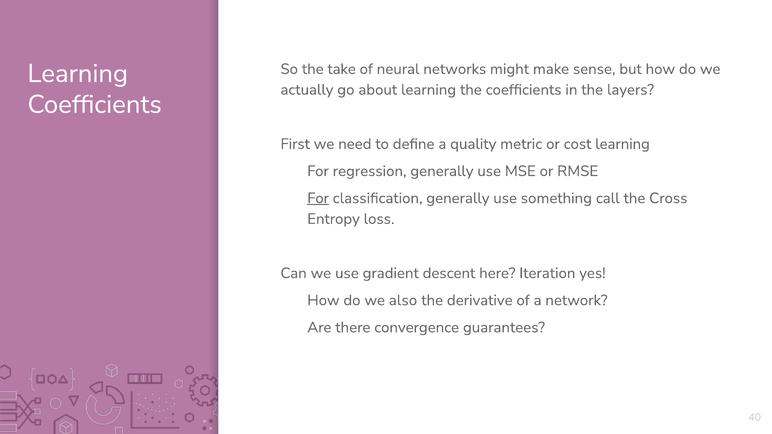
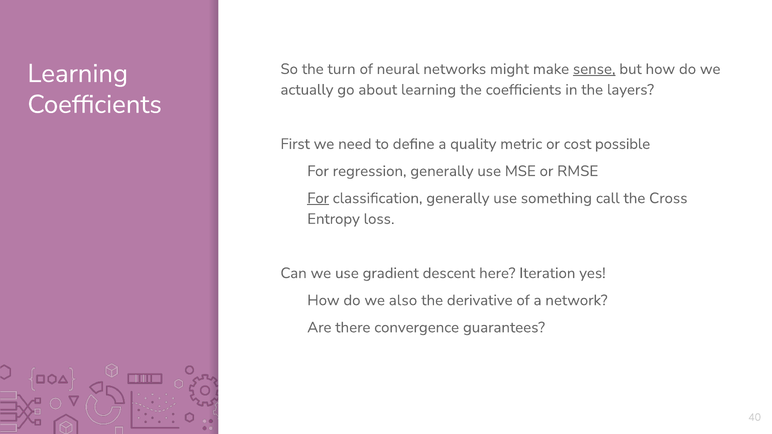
take: take -> turn (342, 69)
sense underline: none -> present (594, 69)
cost learning: learning -> possible (623, 144)
